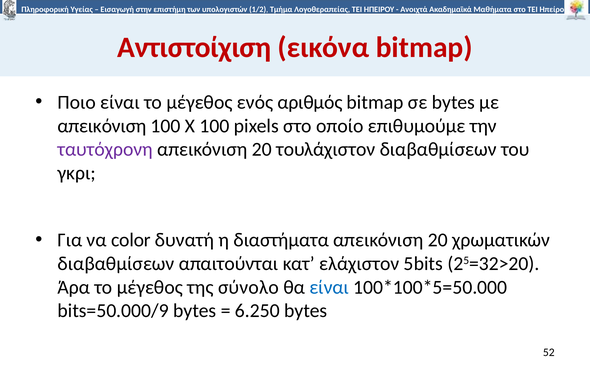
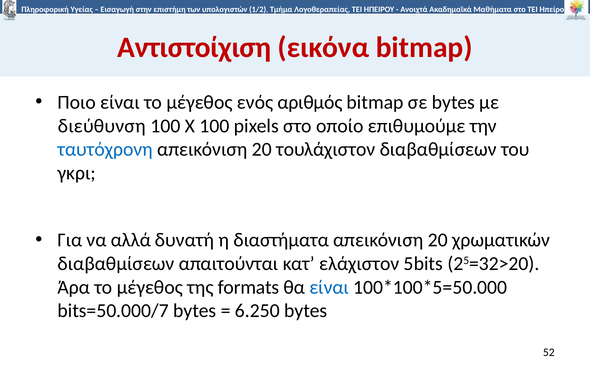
απεικόνιση: απεικόνιση -> διεύθυνση (102, 126)
ταυτόχρονη colour: purple -> blue (105, 149)
color: color -> αλλά (131, 240)
σύνολο: σύνολο -> formats (249, 287)
bits=50.000/9: bits=50.000/9 -> bits=50.000/7 (113, 311)
